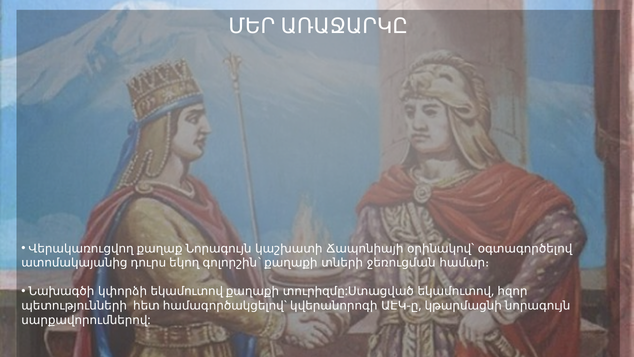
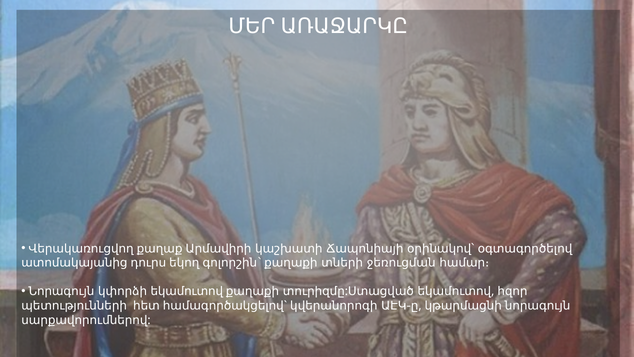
քաղաք Նորագույն: Նորագույն -> Արմավիրի (218, 248)
Նախագծի: Նախագծի -> Նորագույն (61, 291)
